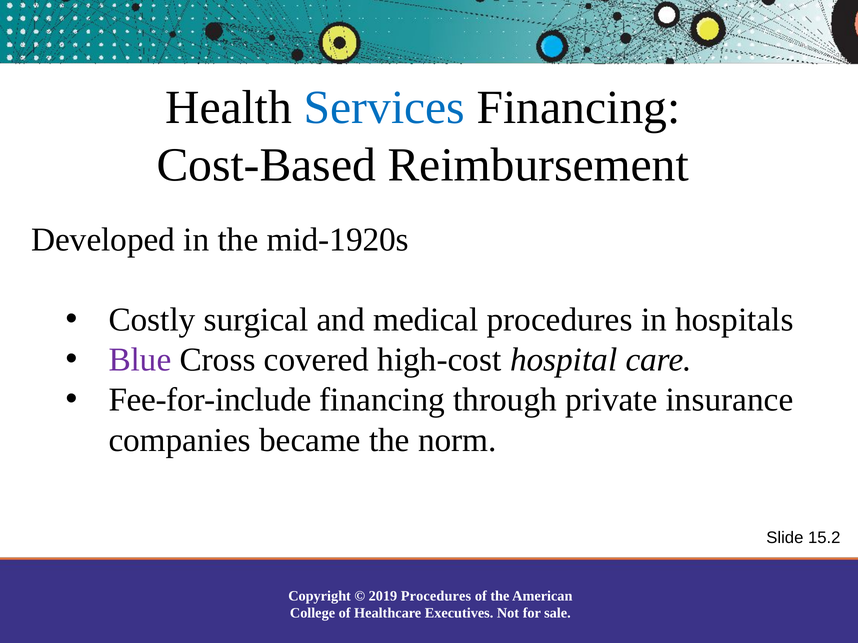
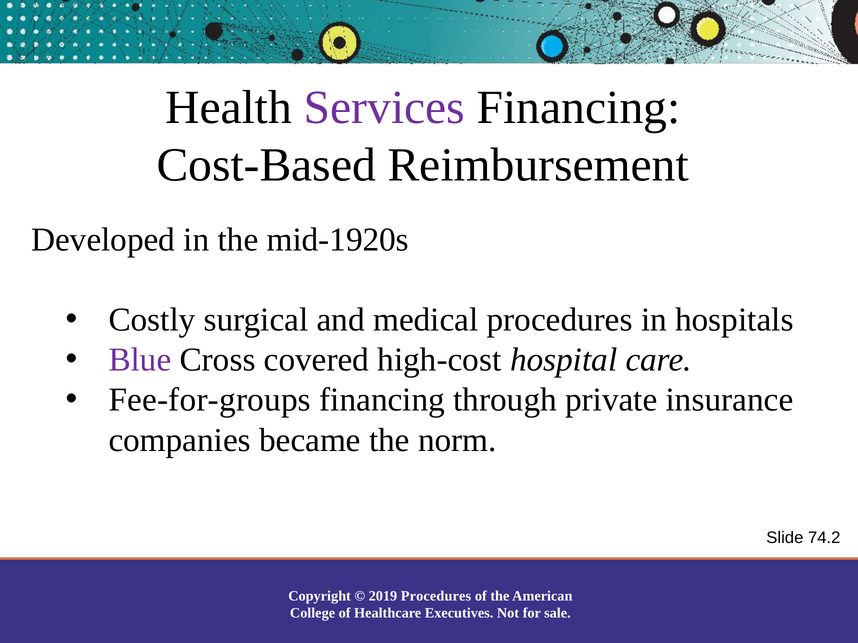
Services colour: blue -> purple (384, 108)
Fee-for-include: Fee-for-include -> Fee-for-groups (210, 400)
15.2: 15.2 -> 74.2 (824, 538)
